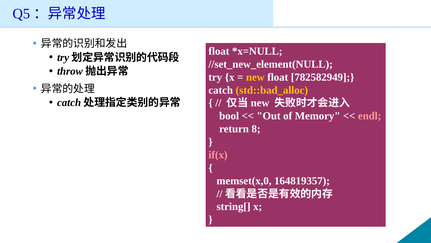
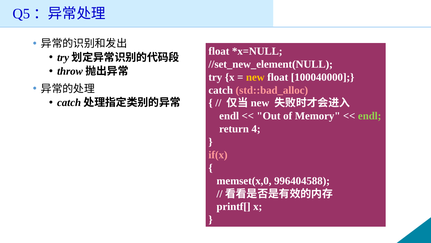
782582949: 782582949 -> 100040000 (323, 77)
std::bad_alloc colour: yellow -> pink (272, 90)
bool: bool -> endl (229, 116)
endl colour: pink -> light green (370, 116)
8: 8 -> 4 (256, 129)
164819357: 164819357 -> 996404588 (302, 180)
string[: string[ -> printf[ (234, 206)
